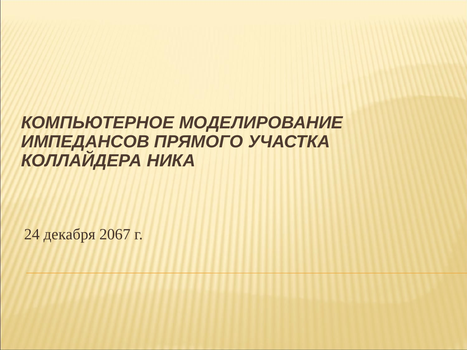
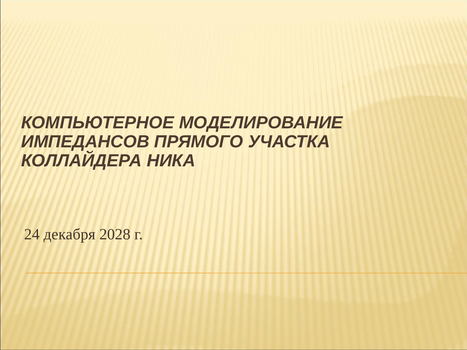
2067: 2067 -> 2028 (115, 235)
